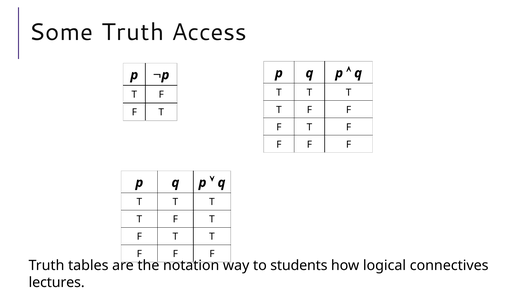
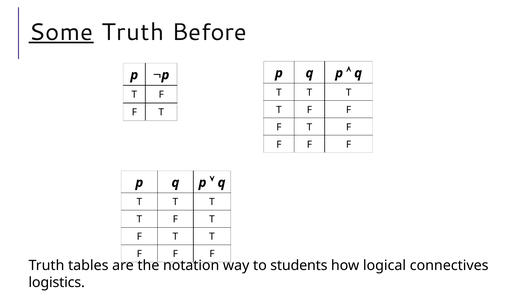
Some underline: none -> present (61, 32)
Access: Access -> Before (209, 32)
lectures: lectures -> logistics (57, 283)
